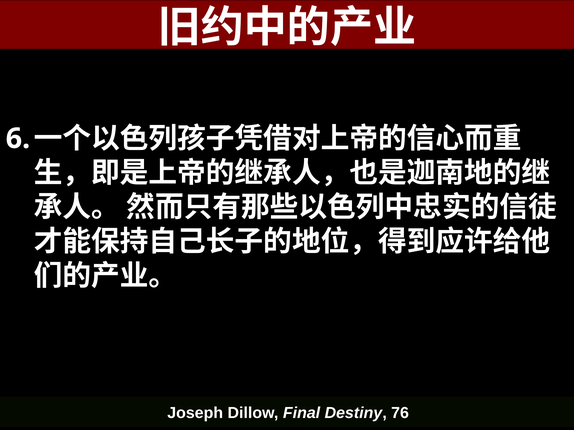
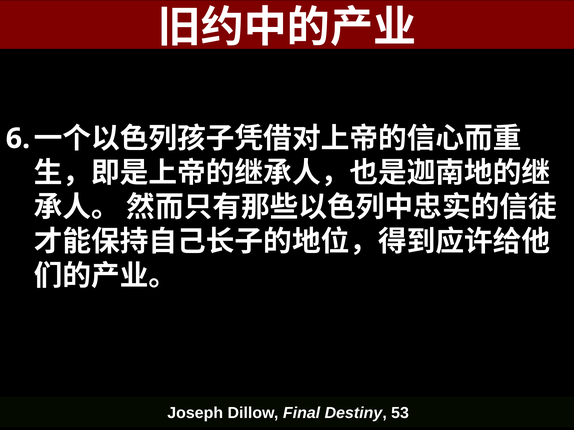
76: 76 -> 53 (400, 414)
